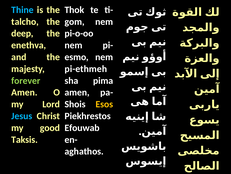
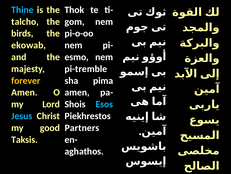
deep: deep -> birds (22, 33)
enethva: enethva -> ekowab (29, 45)
pi-ethmeh: pi-ethmeh -> pi-tremble (86, 69)
forever colour: light green -> yellow (26, 80)
Esos colour: yellow -> light blue (104, 104)
Efouwab: Efouwab -> Partners (82, 127)
